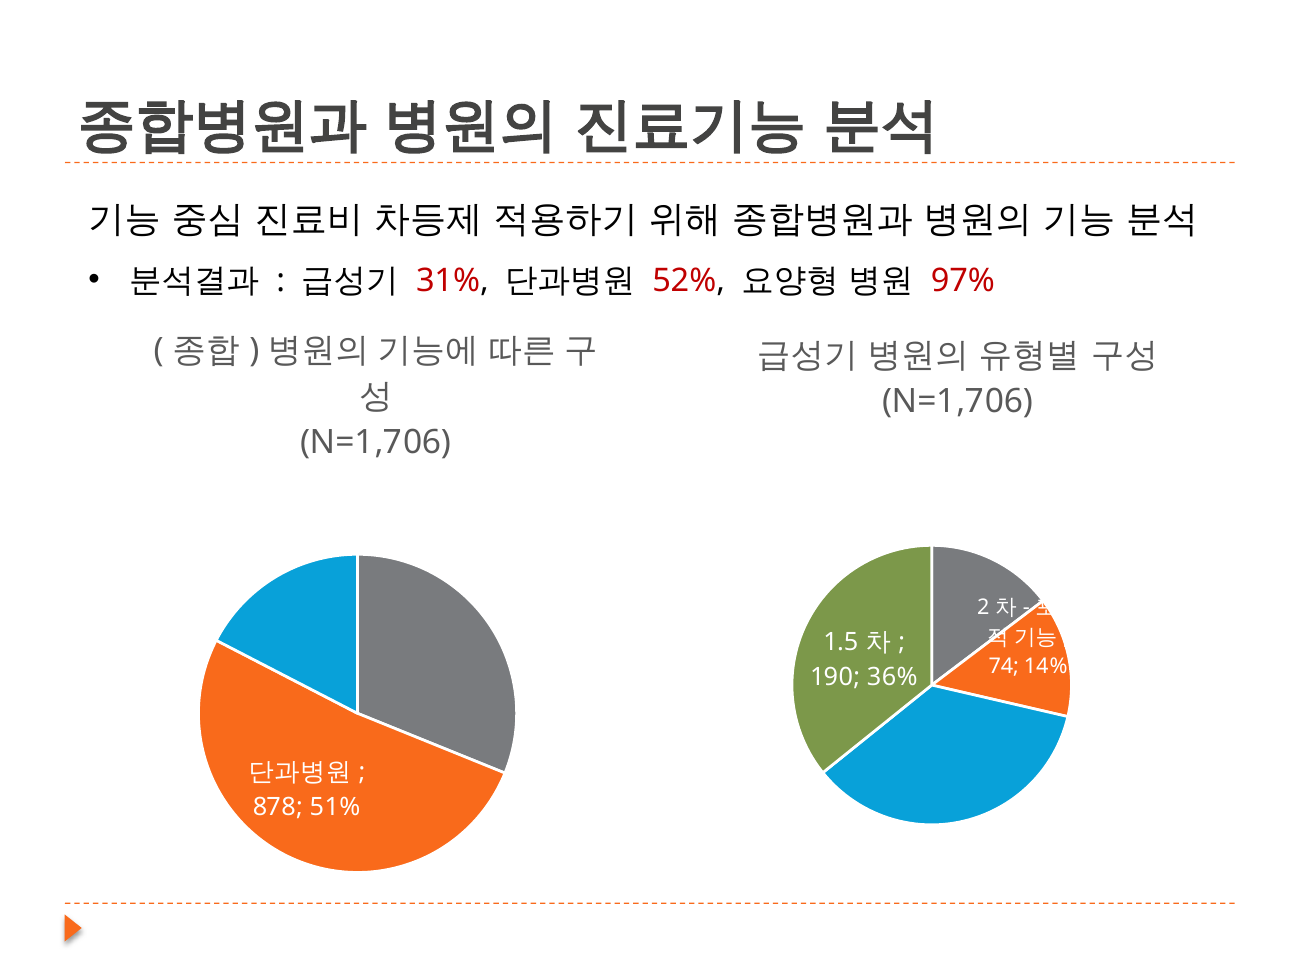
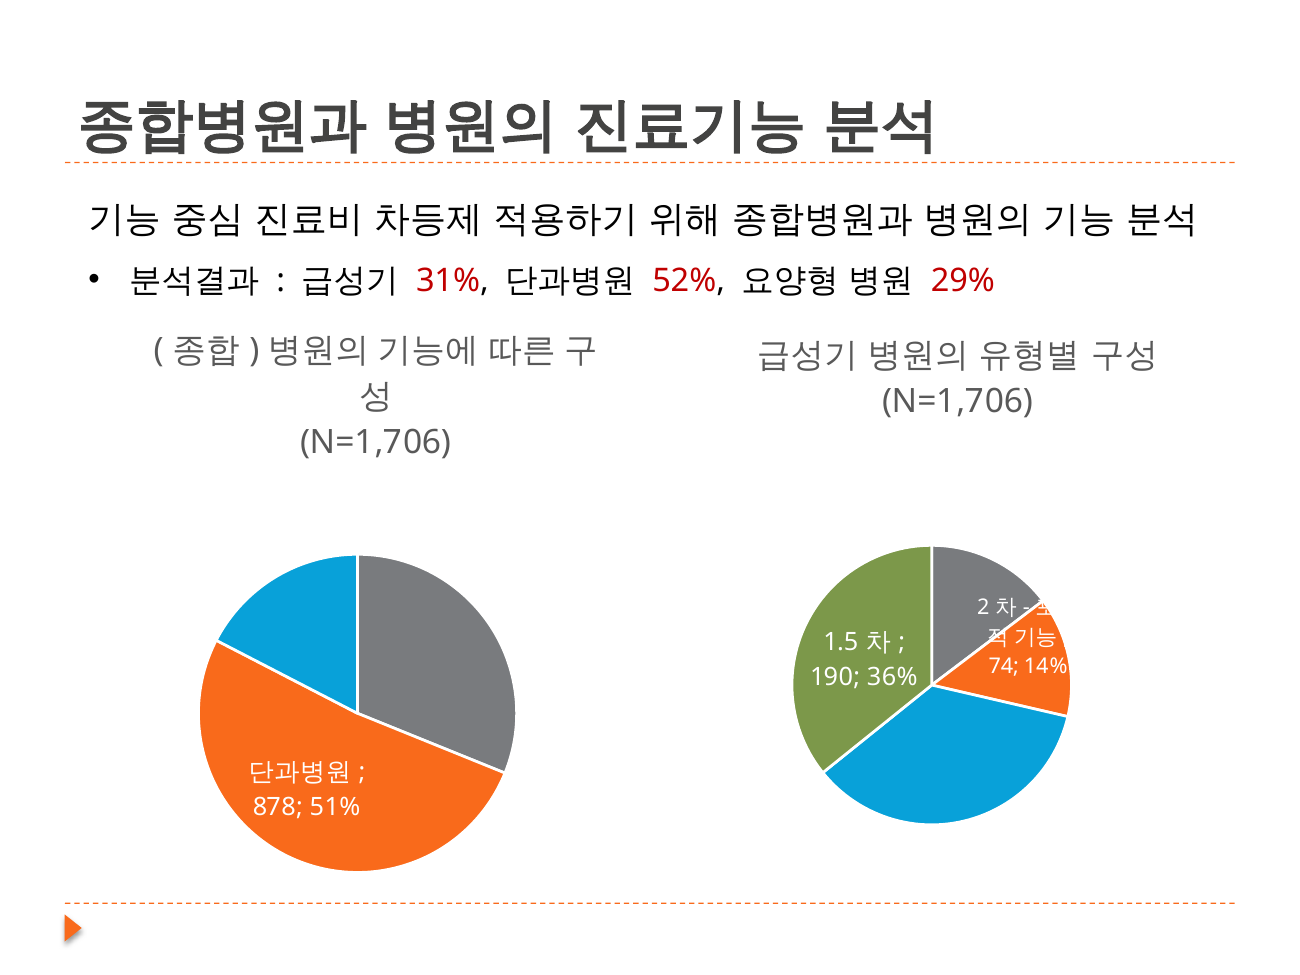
97%: 97% -> 29% (963, 280)
